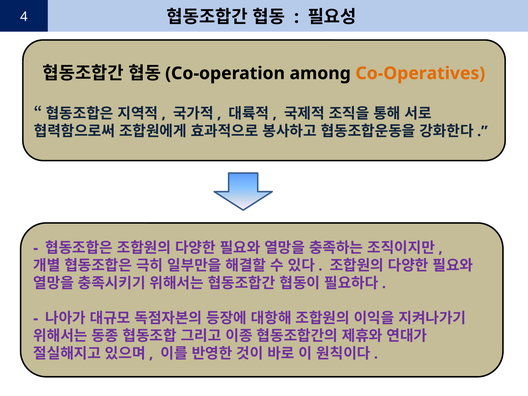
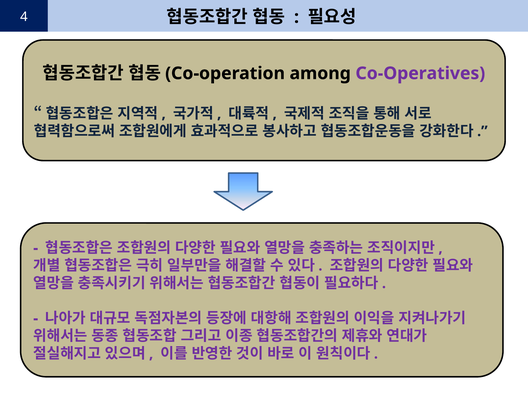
Co-Operatives colour: orange -> purple (420, 73)
